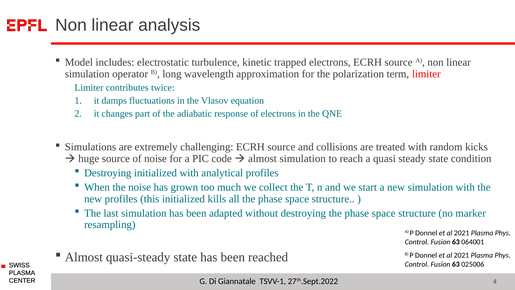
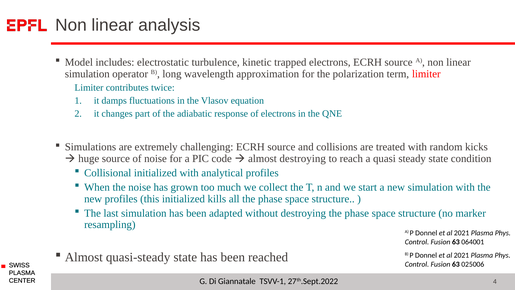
almost simulation: simulation -> destroying (303, 159)
Destroying: Destroying -> Collisional (108, 173)
